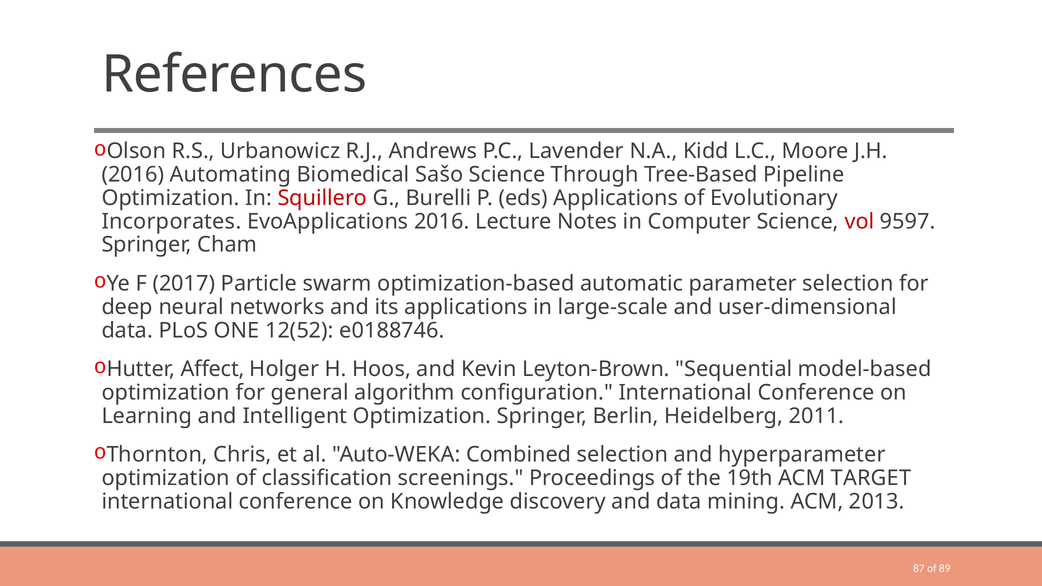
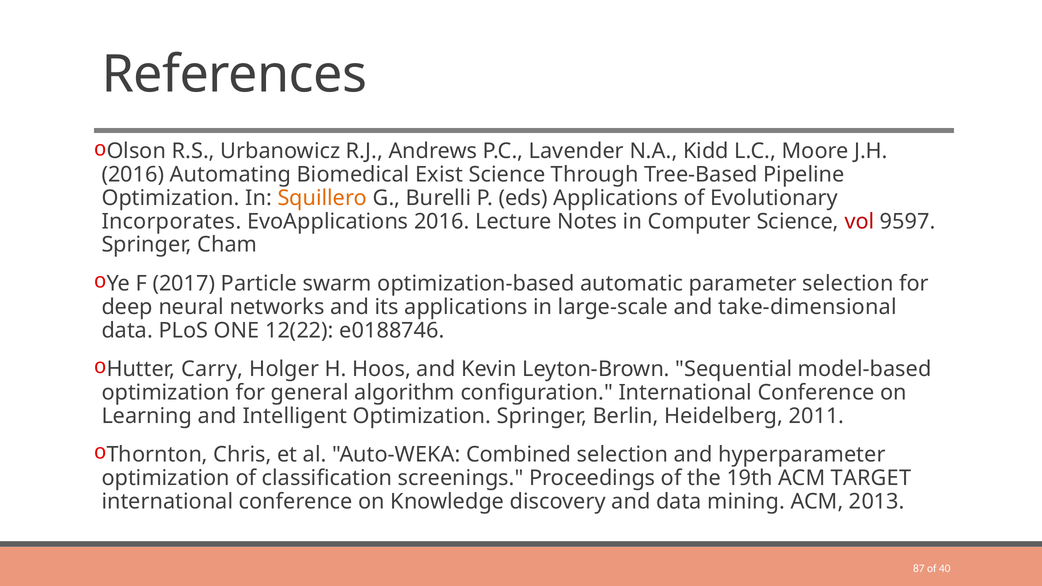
Sašo: Sašo -> Exist (439, 175)
Squillero colour: red -> orange (322, 198)
user-dimensional: user-dimensional -> take-dimensional (808, 307)
12(52: 12(52 -> 12(22 (299, 330)
Affect: Affect -> Carry (212, 369)
89: 89 -> 40 (945, 568)
